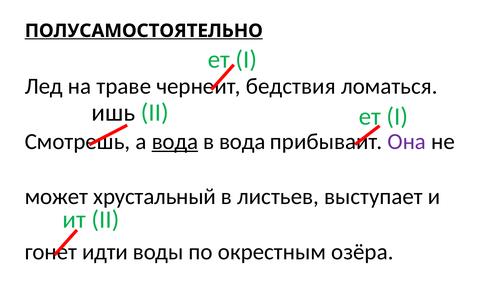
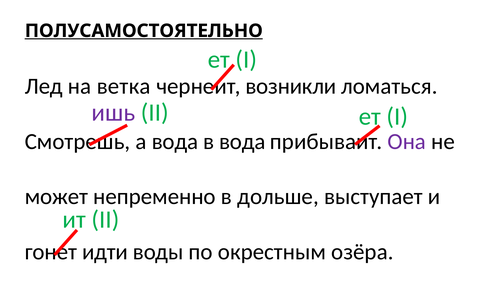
траве: траве -> ветка (124, 87)
бедствия: бедствия -> возникли (291, 87)
ишь colour: black -> purple (113, 113)
вода underline: present -> none (175, 142)
хрустальный: хрустальный -> непременно (155, 197)
листьев: листьев -> дольше (278, 197)
